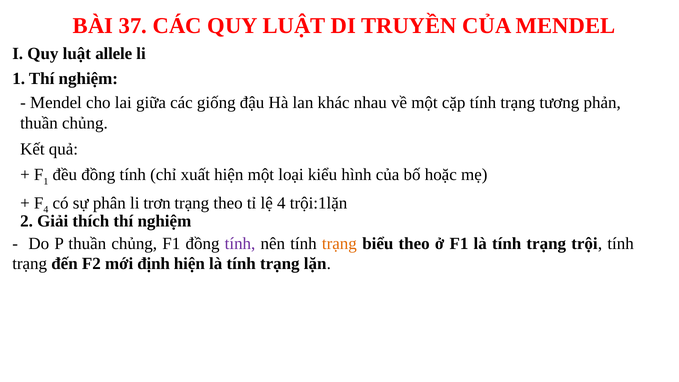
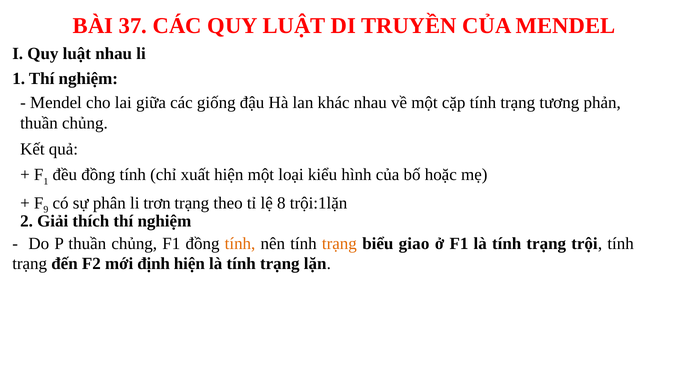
luật allele: allele -> nhau (114, 54)
4: 4 -> 9 (46, 210)
lệ 4: 4 -> 8 (281, 203)
tính colour: purple -> orange (240, 243)
biểu theo: theo -> giao (414, 243)
